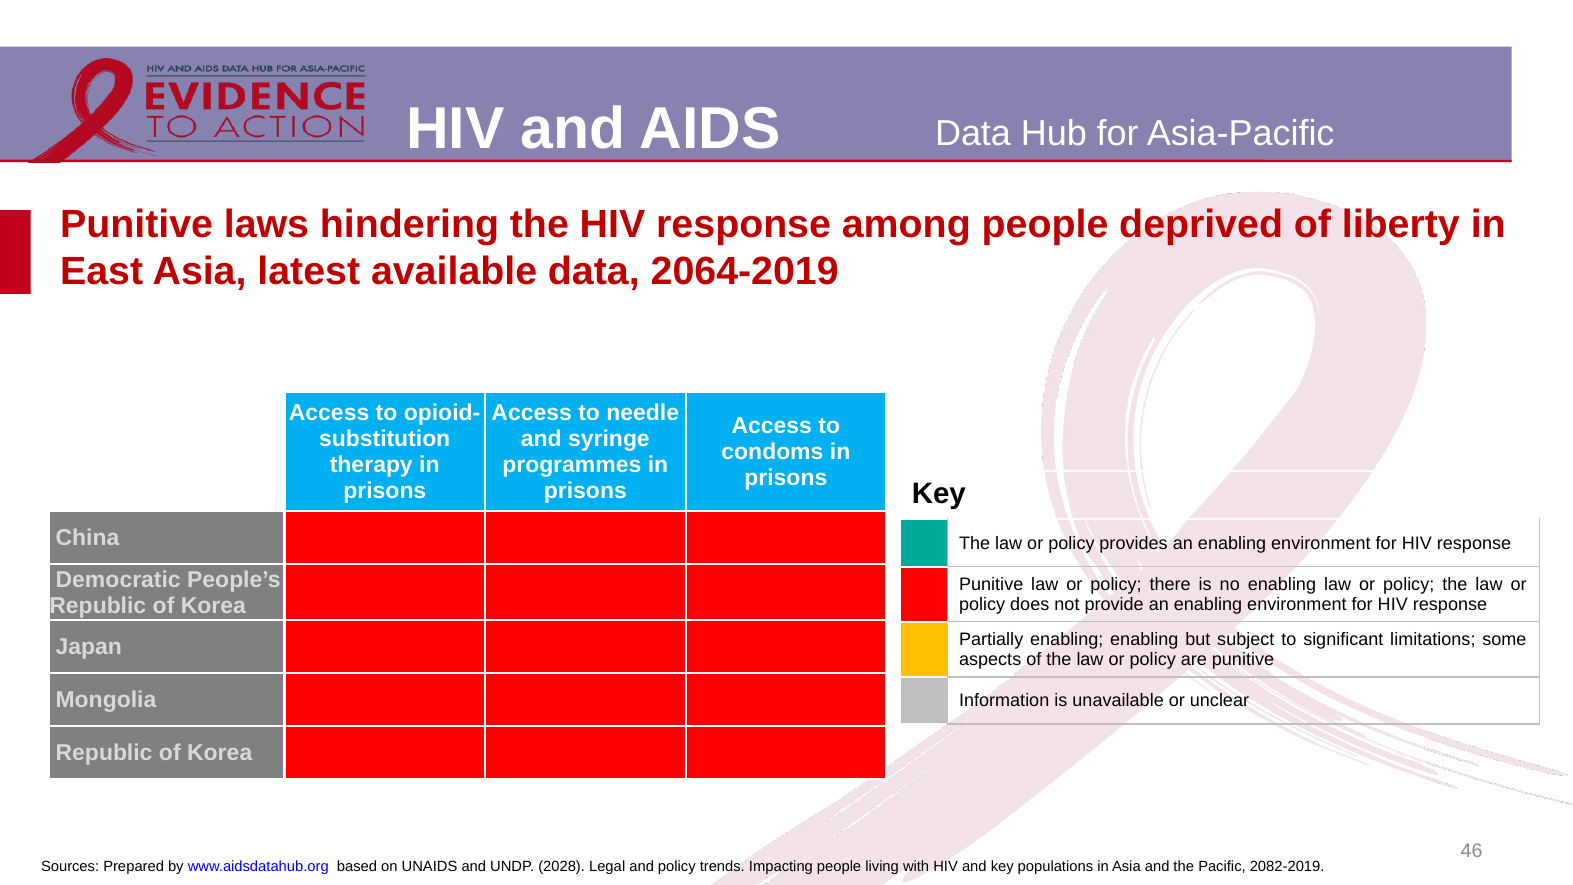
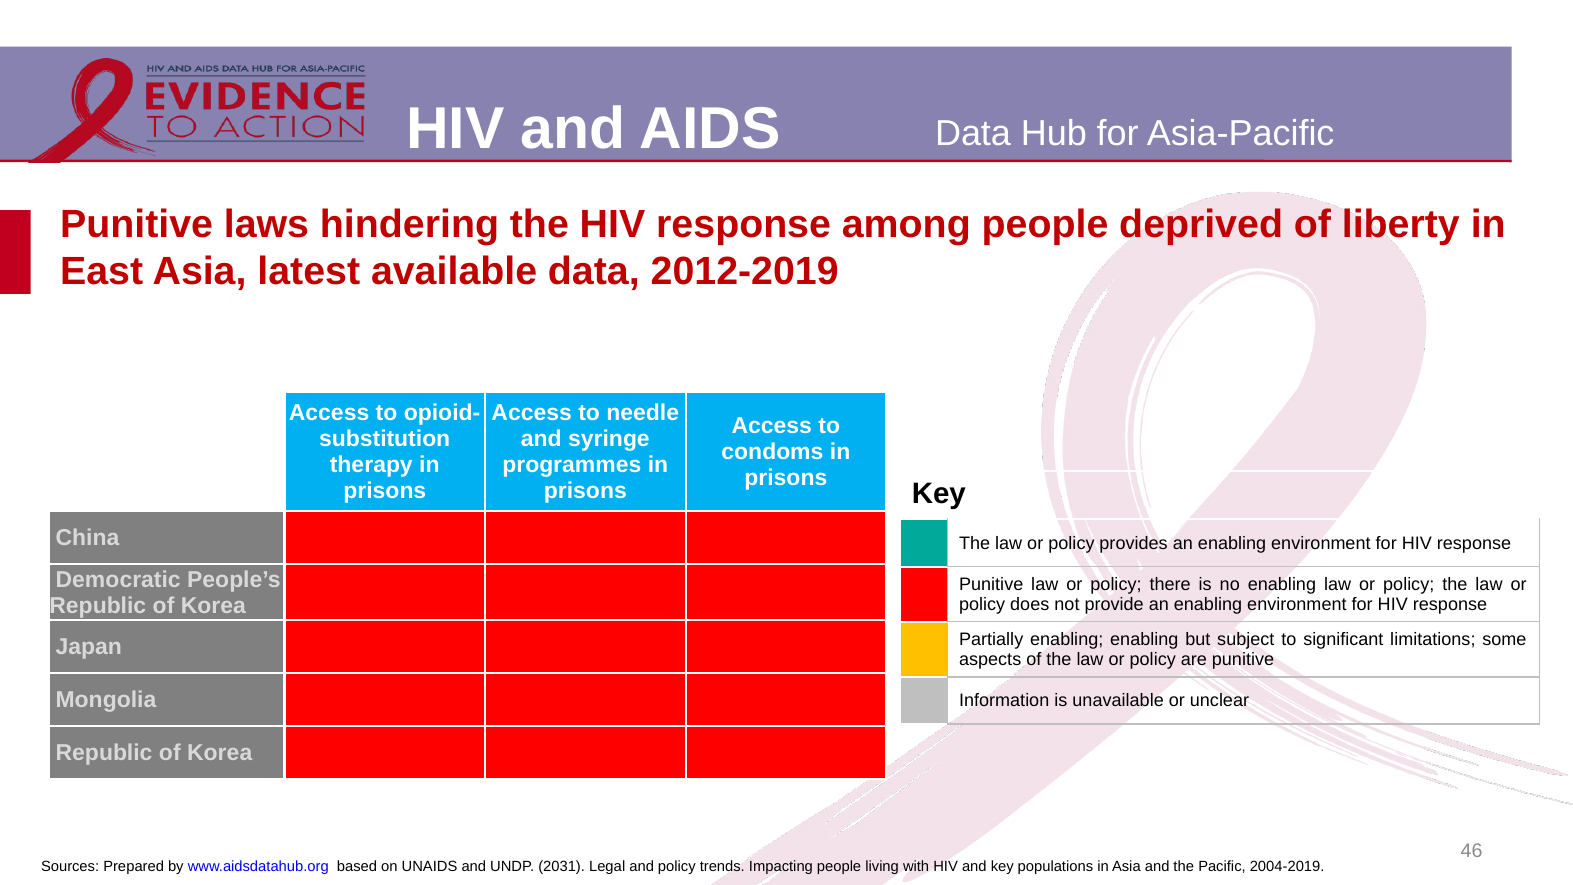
2064-2019: 2064-2019 -> 2012-2019 (745, 271)
2028: 2028 -> 2031 (562, 866)
2082-2019: 2082-2019 -> 2004-2019 (1287, 866)
